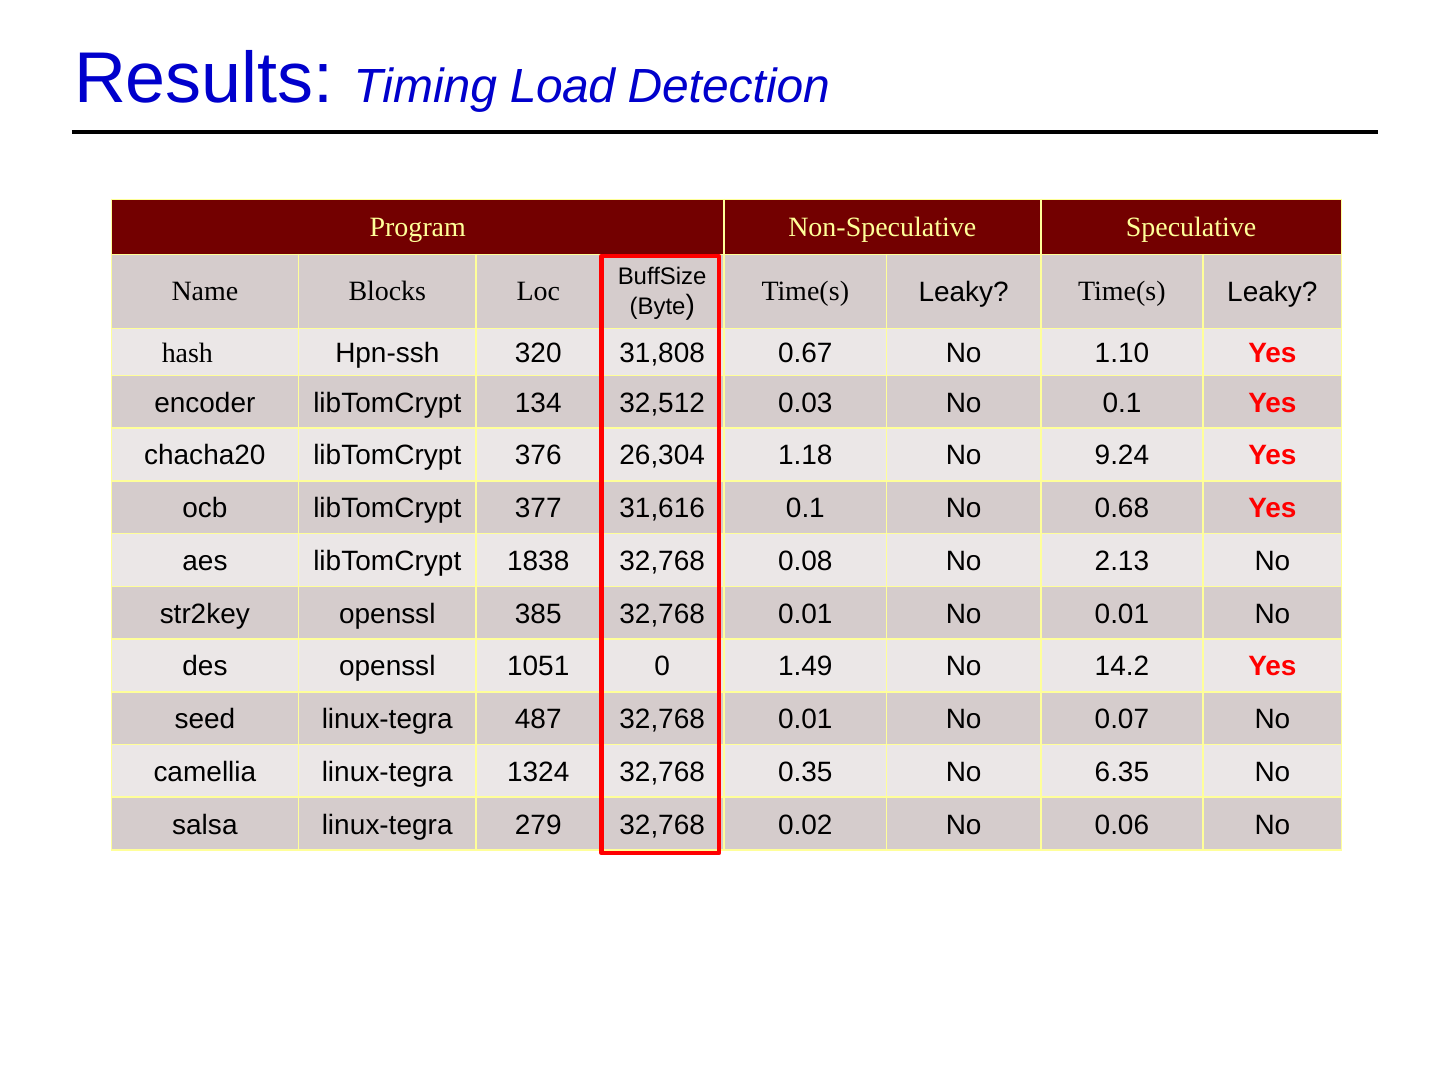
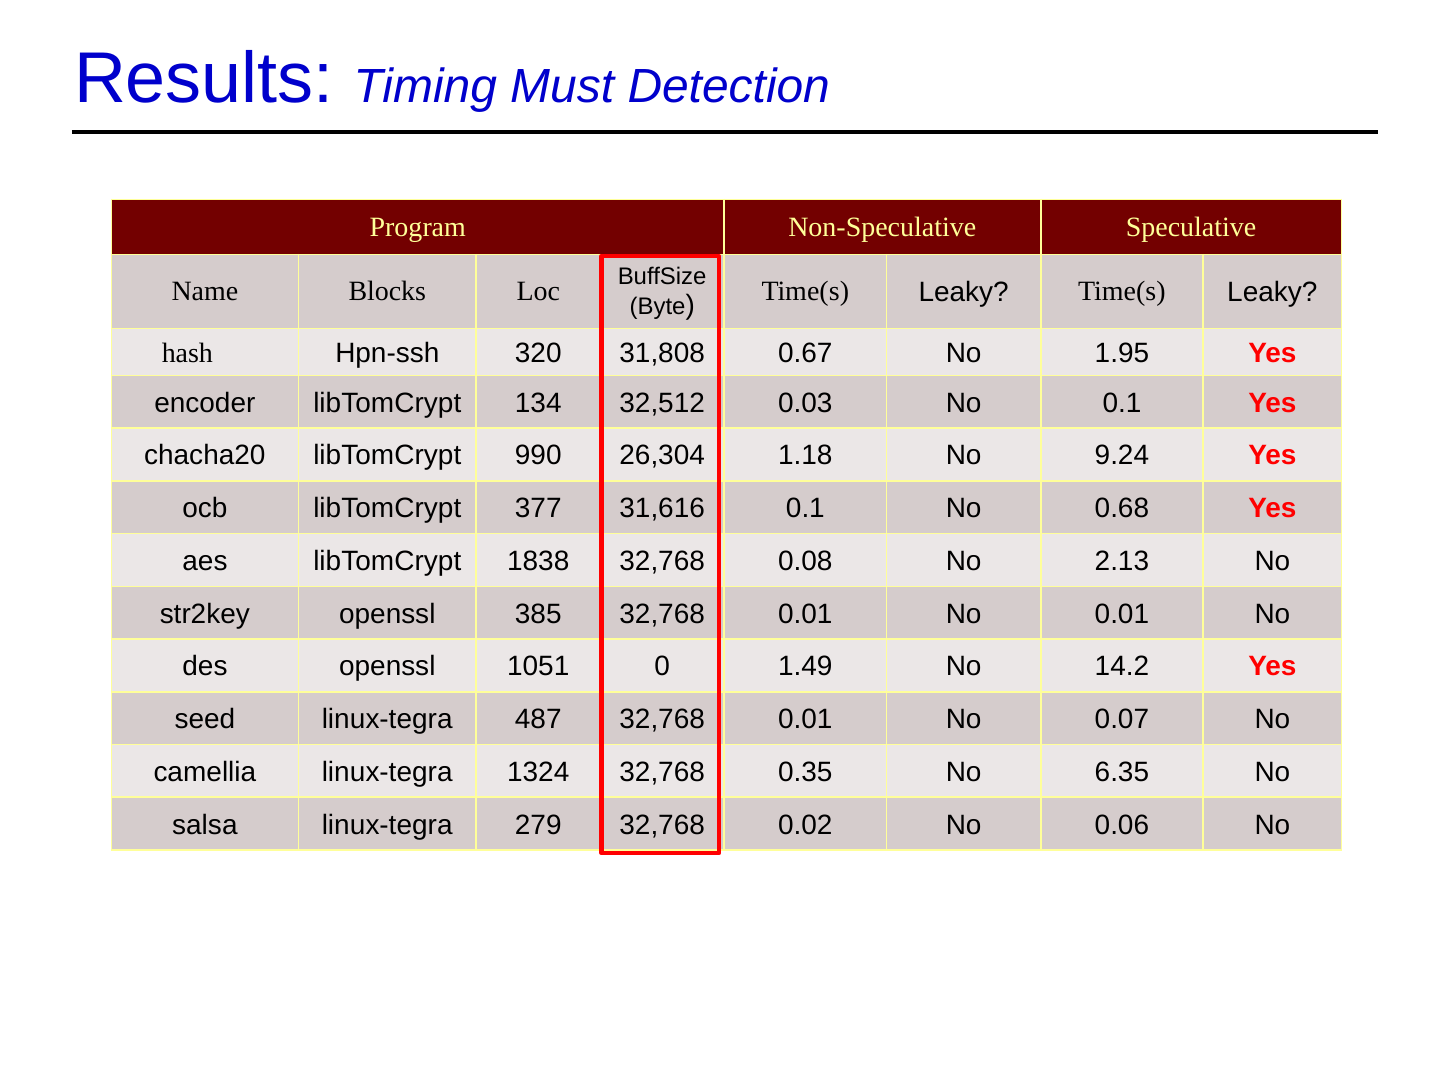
Load: Load -> Must (562, 87)
1.10: 1.10 -> 1.95 (1122, 353)
376: 376 -> 990 (538, 456)
